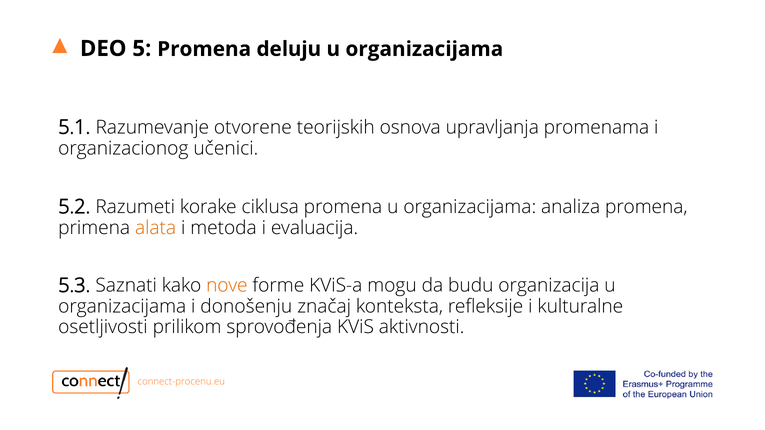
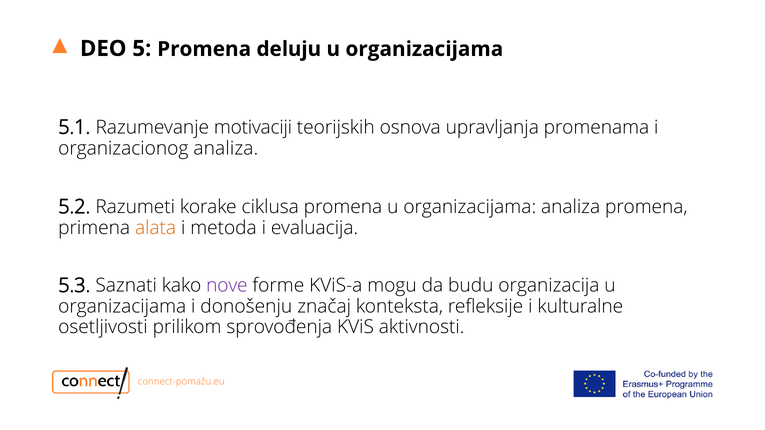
otvorene: otvorene -> motivaciji (253, 128)
organizacionog učenici: učenici -> analiza (226, 148)
nove colour: orange -> purple (227, 286)
connect-procenu.eu: connect-procenu.eu -> connect-pomažu.eu (181, 382)
